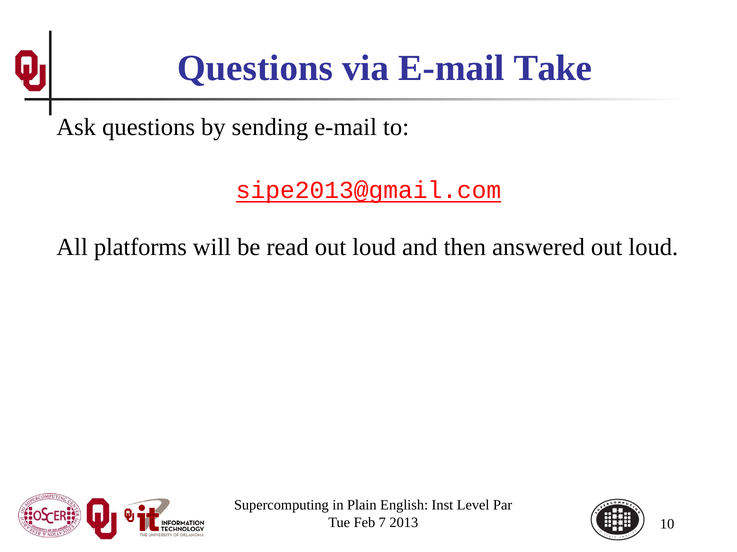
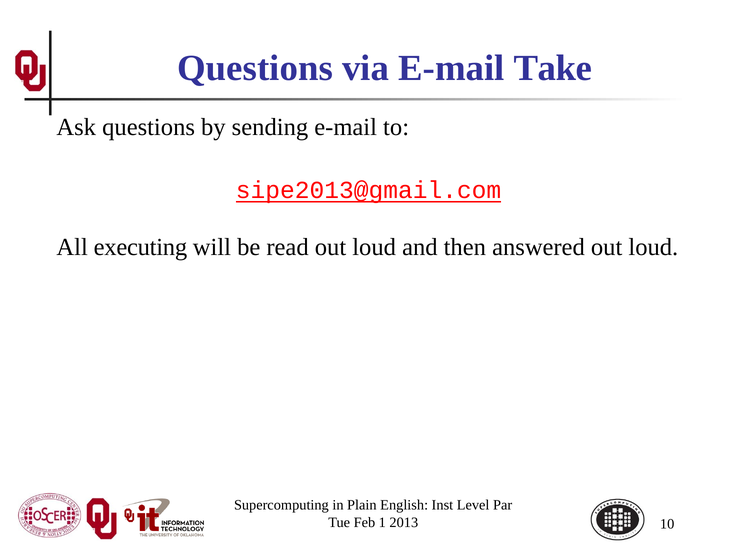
platforms: platforms -> executing (140, 248)
7: 7 -> 1 (382, 523)
